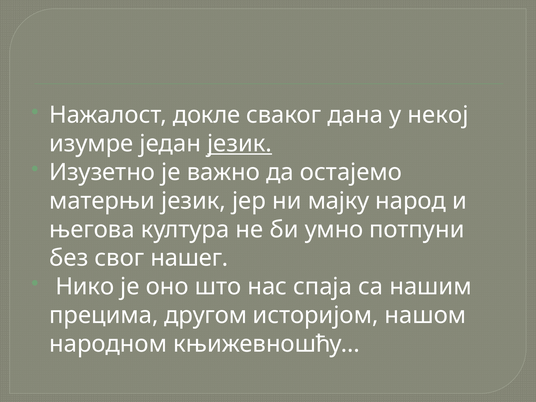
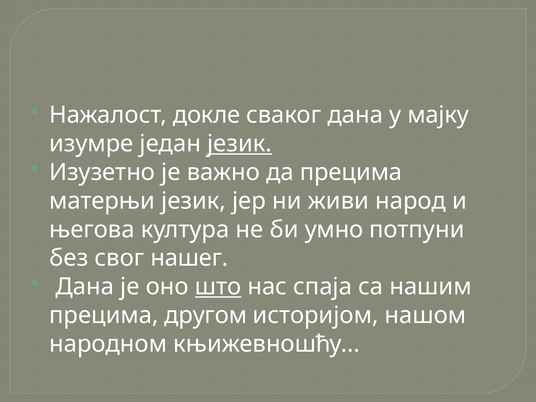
некој: некој -> мајку (438, 115)
да остајемо: остајемо -> прецима (351, 172)
мајку: мајку -> живи (338, 201)
Нико: Нико -> Дана (85, 287)
што underline: none -> present (218, 287)
